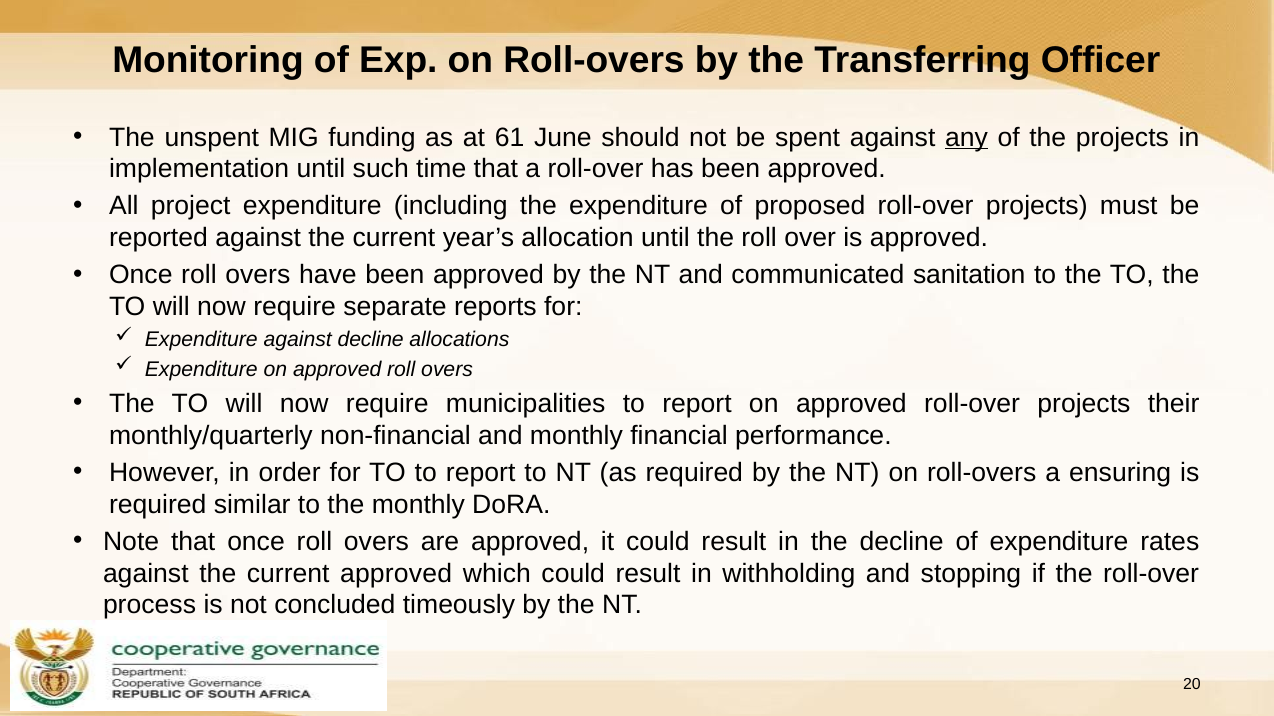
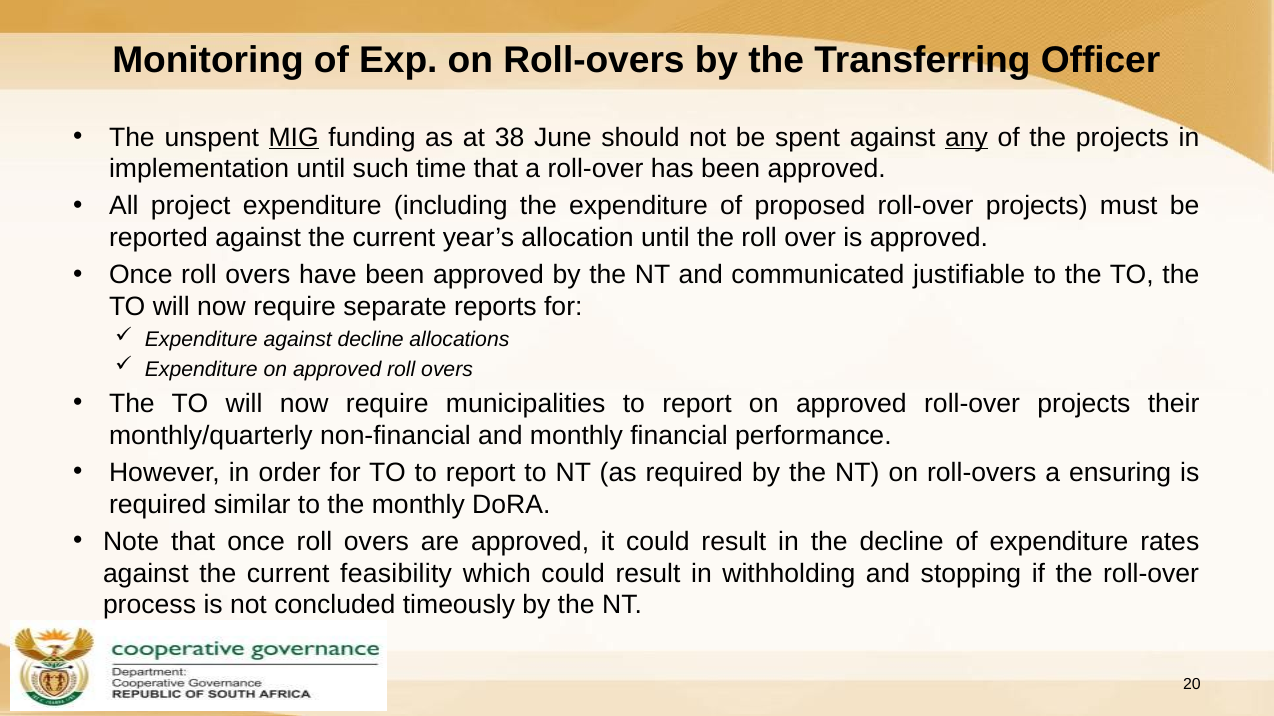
MIG underline: none -> present (294, 137)
61: 61 -> 38 (510, 137)
sanitation: sanitation -> justifiable (969, 275)
current approved: approved -> feasibility (396, 574)
